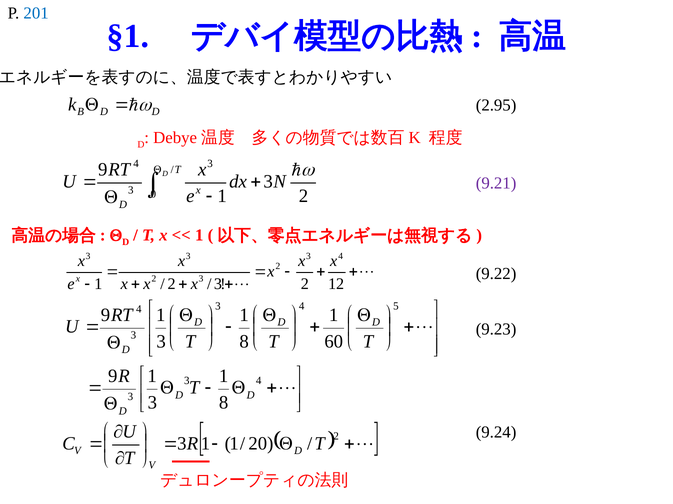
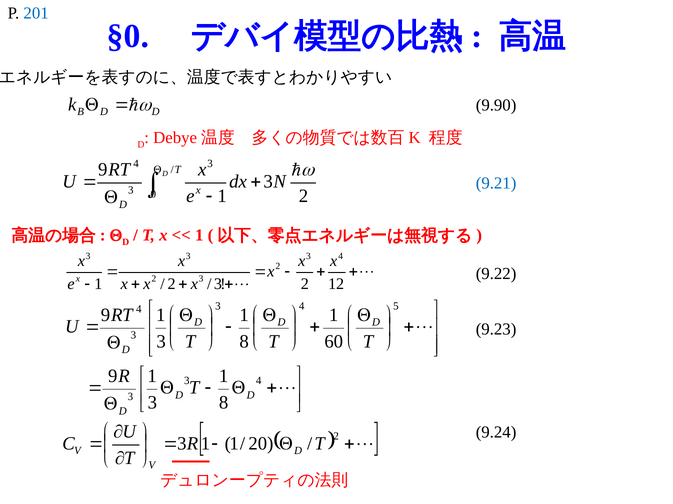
§1: §1 -> §0 (128, 36)
2.95: 2.95 -> 9.90 (496, 105)
9.21 colour: purple -> blue (496, 183)
